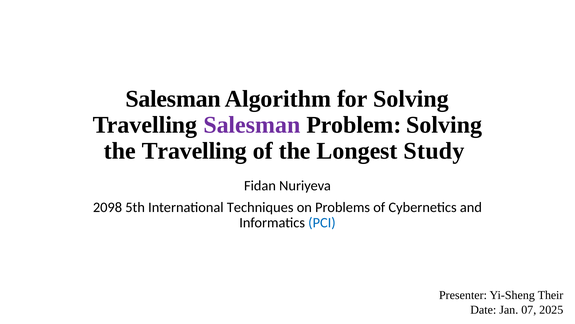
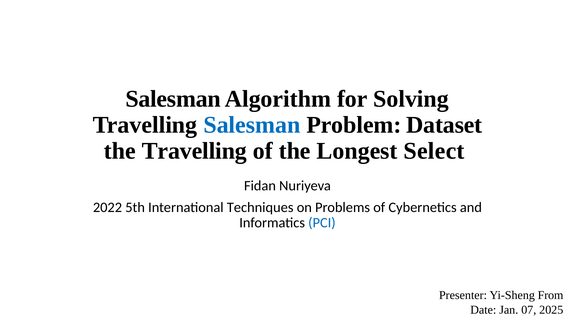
Salesman colour: purple -> blue (252, 125)
Problem Solving: Solving -> Dataset (444, 125)
Study: Study -> Select (434, 151)
2098: 2098 -> 2022 (107, 207)
Their: Their -> From (551, 295)
